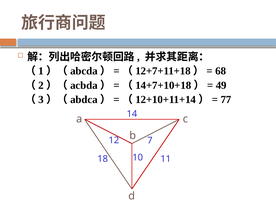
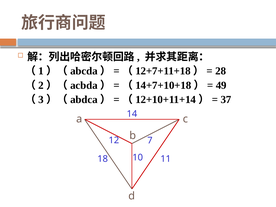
68: 68 -> 28 (221, 71)
77: 77 -> 37 (226, 100)
